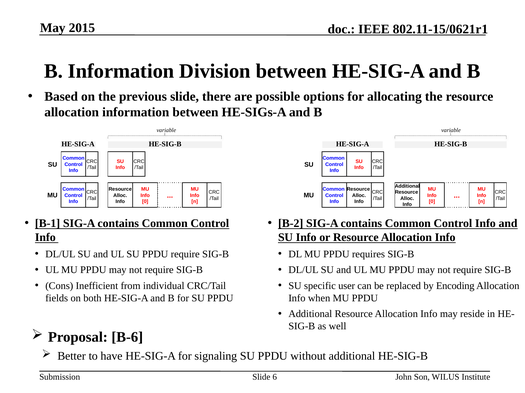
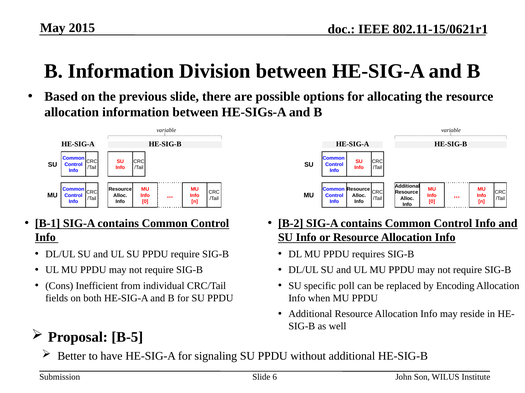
user: user -> poll (347, 286)
B-6: B-6 -> B-5 (127, 338)
